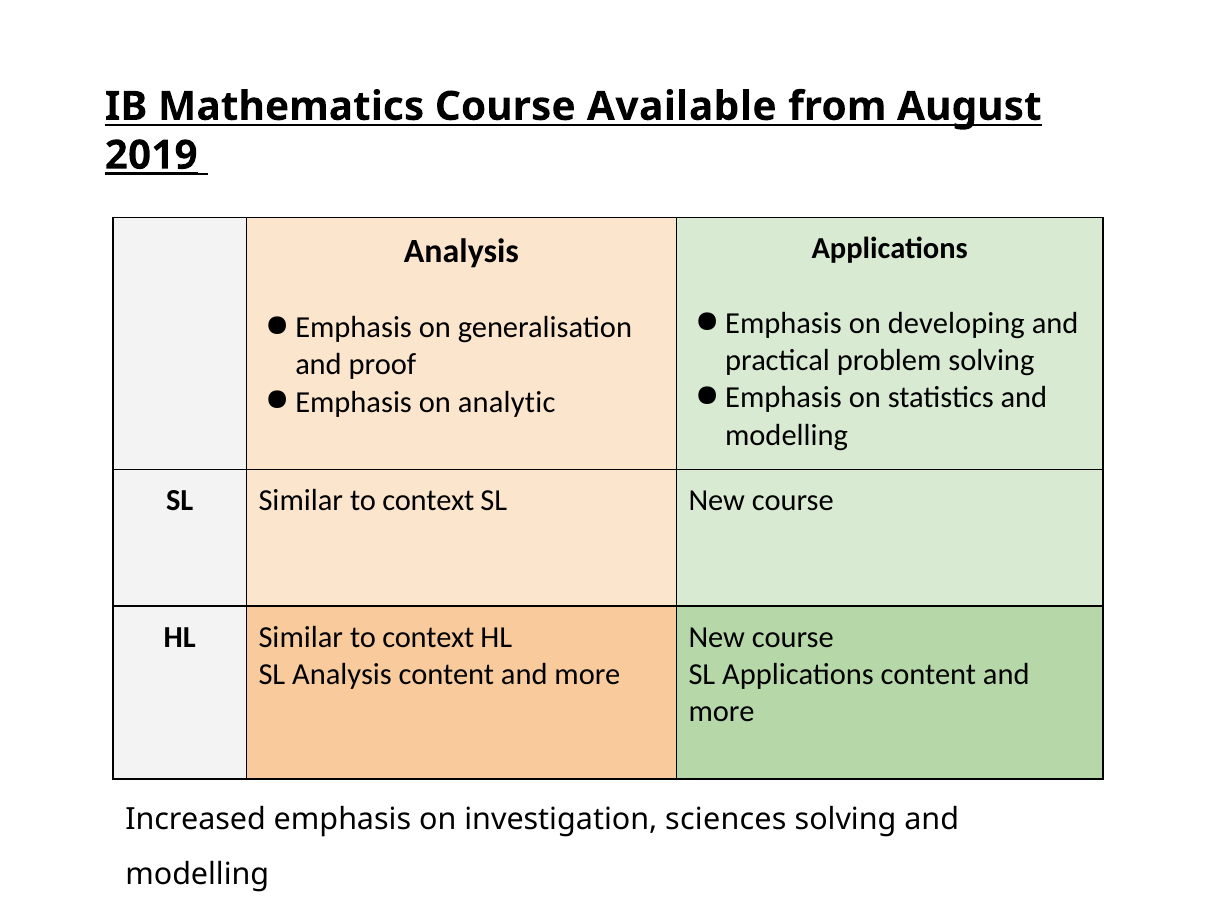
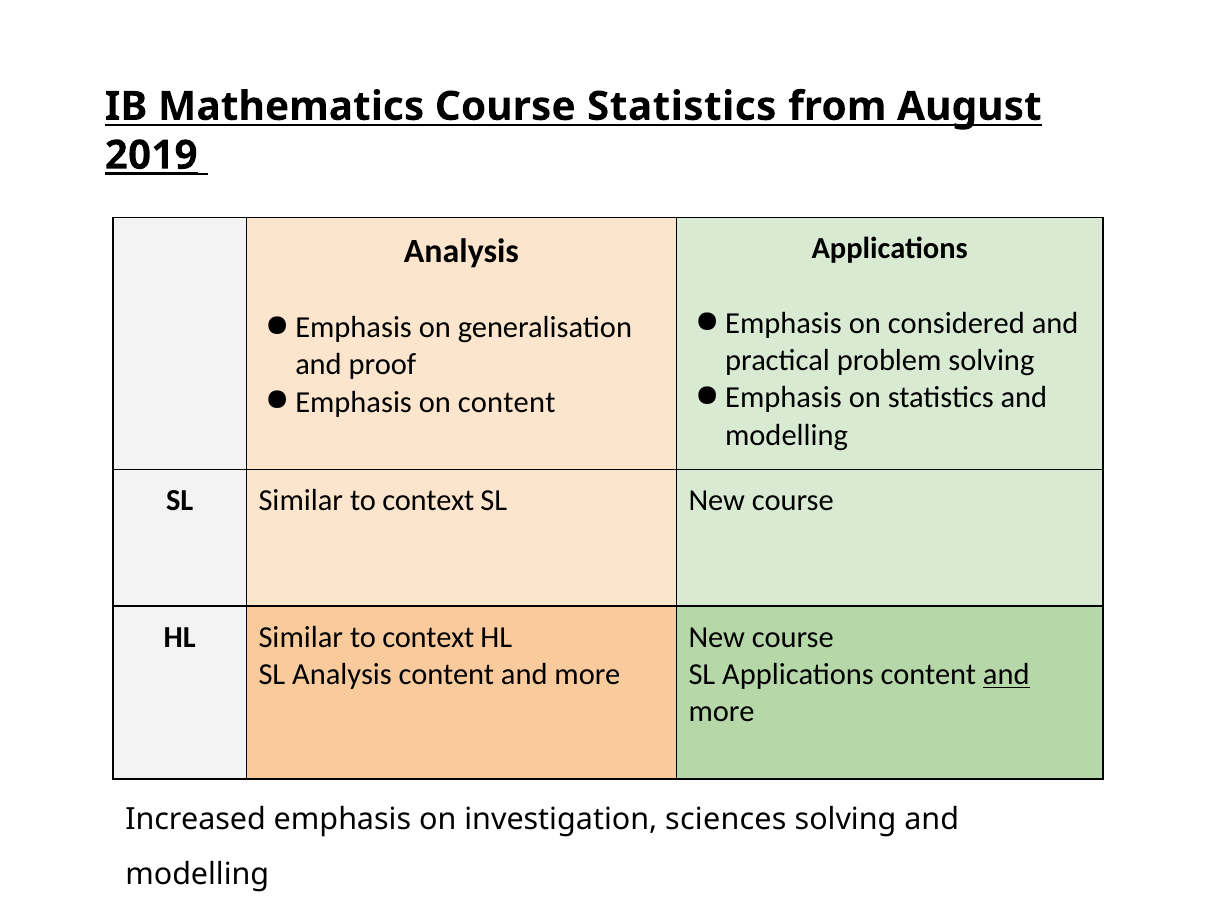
Course Available: Available -> Statistics (682, 107)
developing: developing -> considered (956, 323)
on analytic: analytic -> content (507, 402)
and underline: none -> present (1006, 674)
